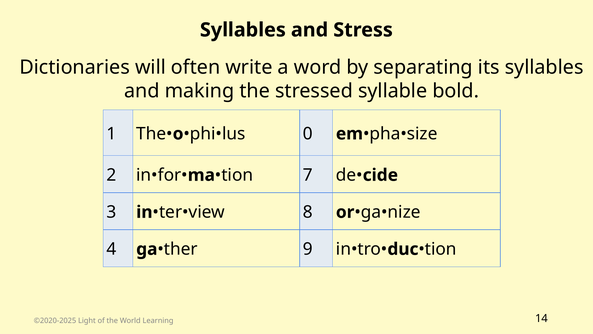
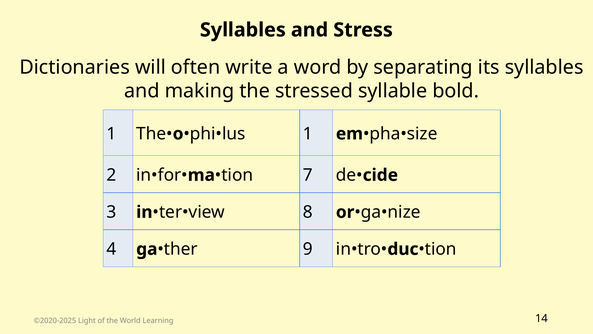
0: 0 -> 1 (308, 134)
